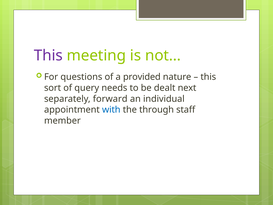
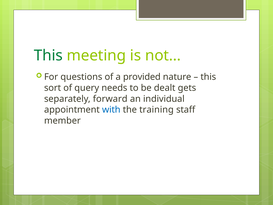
This colour: purple -> green (48, 55)
next: next -> gets (187, 88)
through: through -> training (156, 110)
